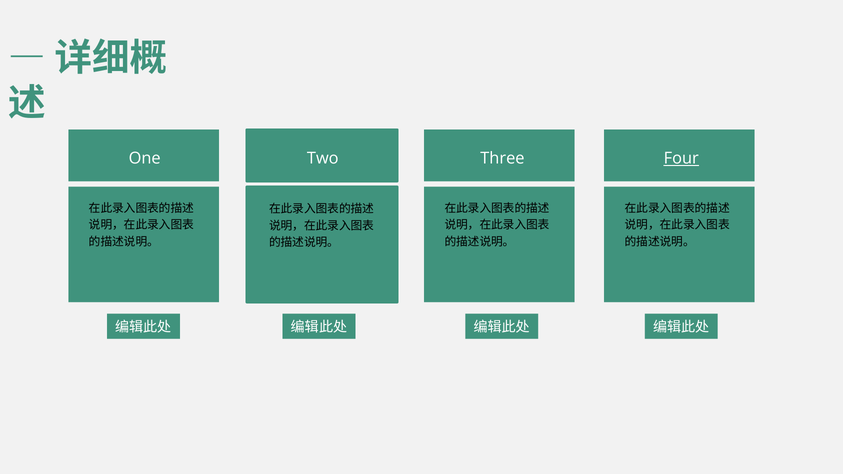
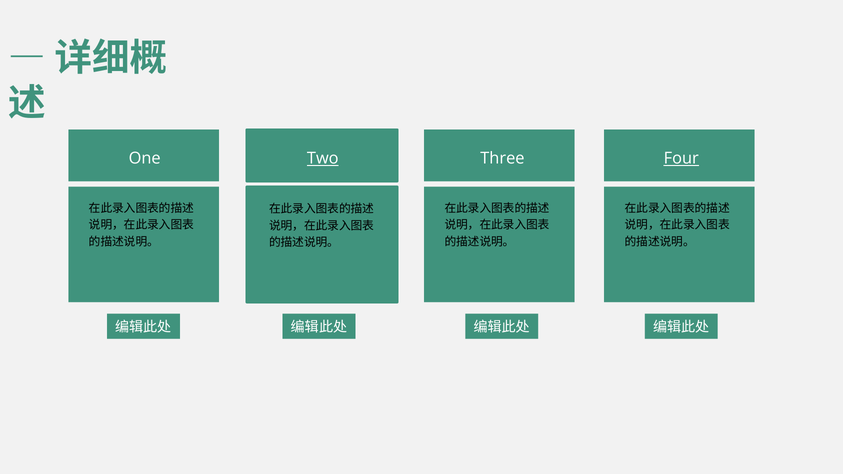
Two underline: none -> present (323, 159)
